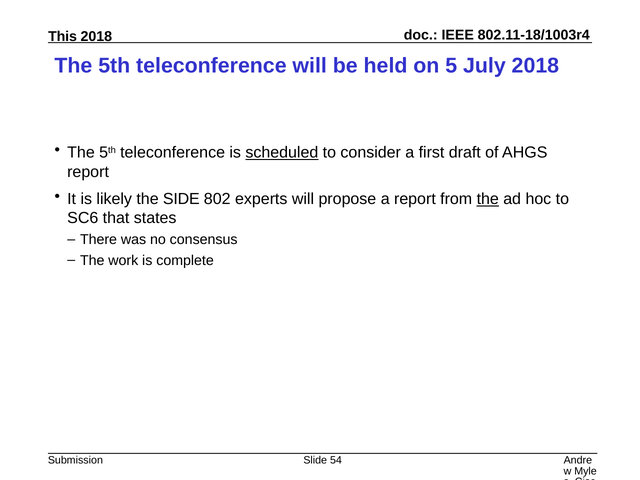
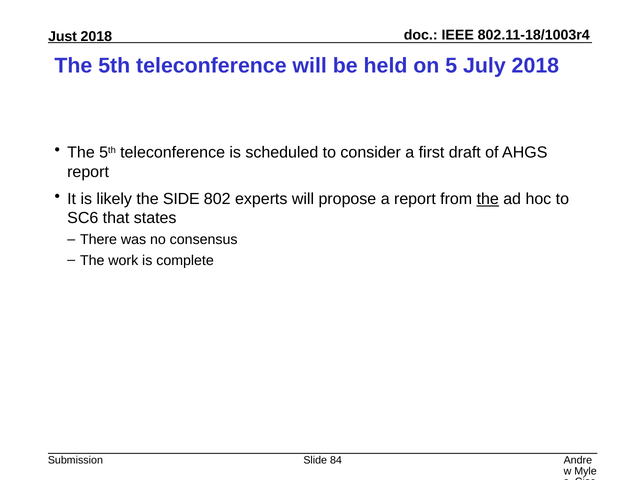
This: This -> Just (63, 36)
scheduled underline: present -> none (282, 153)
54: 54 -> 84 (336, 460)
